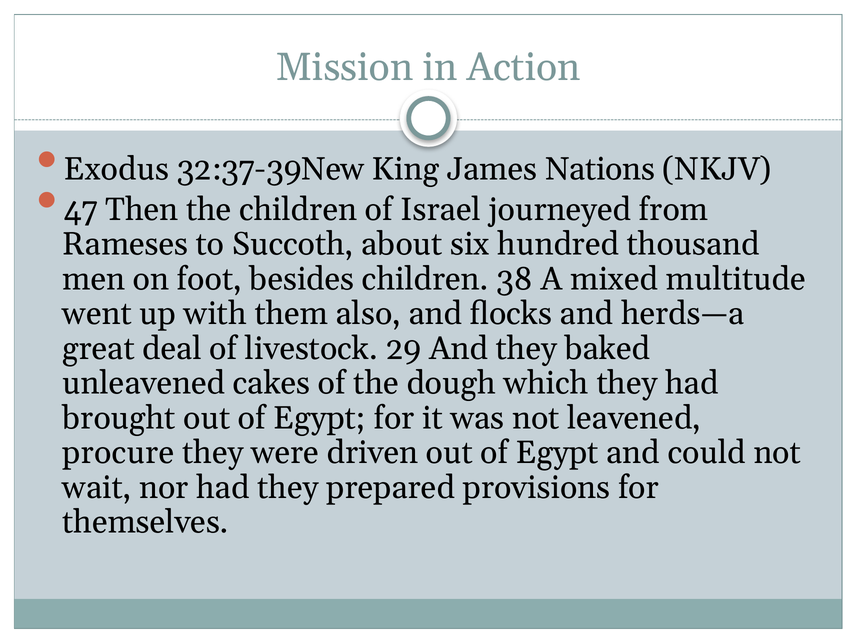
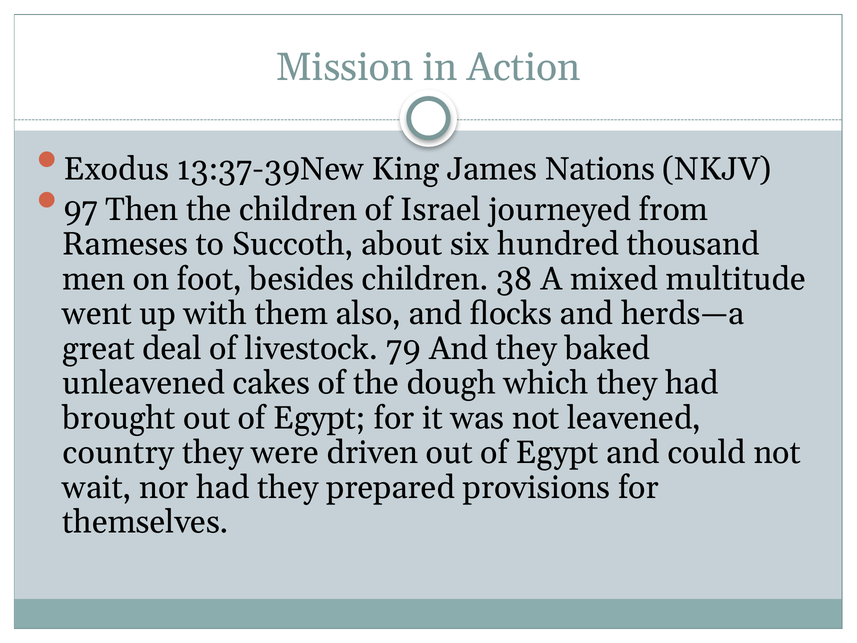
32:37-39New: 32:37-39New -> 13:37-39New (270, 169)
47: 47 -> 97 (81, 209)
29: 29 -> 79 (403, 348)
procure: procure -> country (118, 453)
